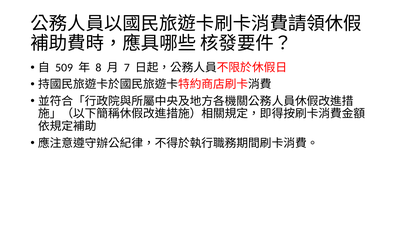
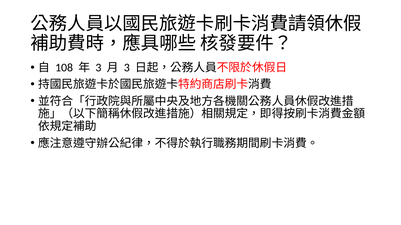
509: 509 -> 108 (64, 68)
8: 8 -> 3 (98, 68)
7: 7 -> 3 (127, 68)
